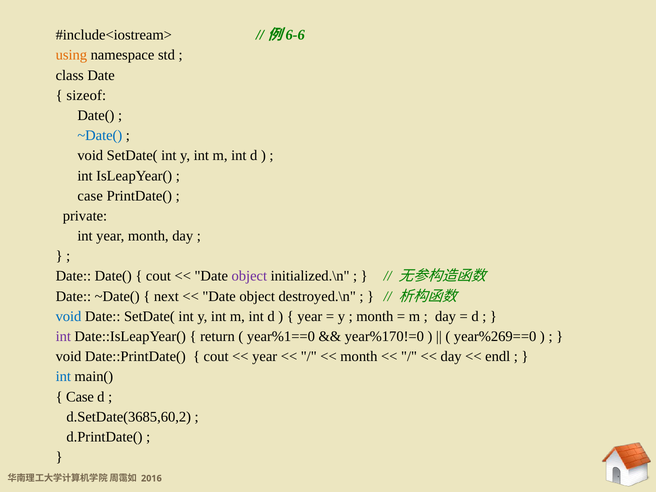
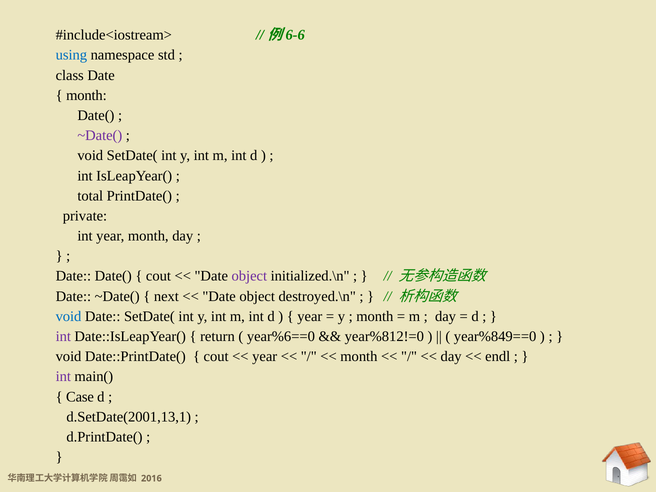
using colour: orange -> blue (71, 55)
sizeof: sizeof -> month (86, 95)
~Date( colour: blue -> purple (100, 136)
case: case -> total (90, 196)
year%1==0: year%1==0 -> year%6==0 (281, 336)
year%170!=0: year%170!=0 -> year%812!=0 (384, 336)
year%269==0: year%269==0 -> year%849==0 (495, 336)
int colour: blue -> purple (63, 377)
d.SetDate(3685,60,2: d.SetDate(3685,60,2 -> d.SetDate(2001,13,1 (129, 417)
